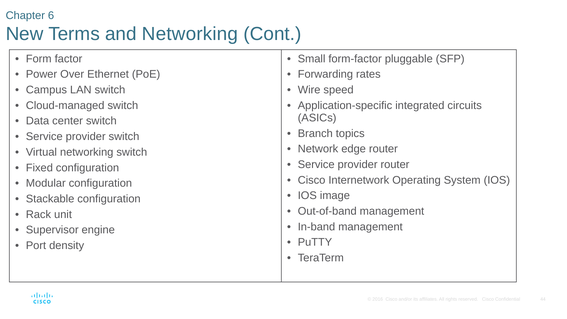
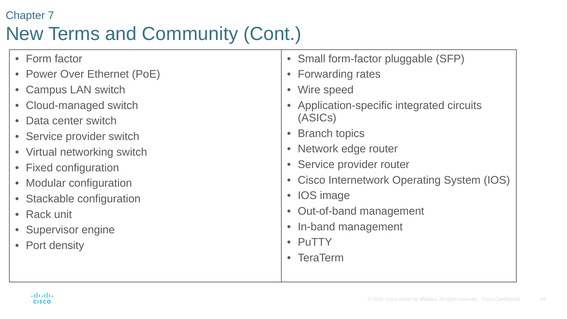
6: 6 -> 7 (51, 15)
and Networking: Networking -> Community (190, 34)
